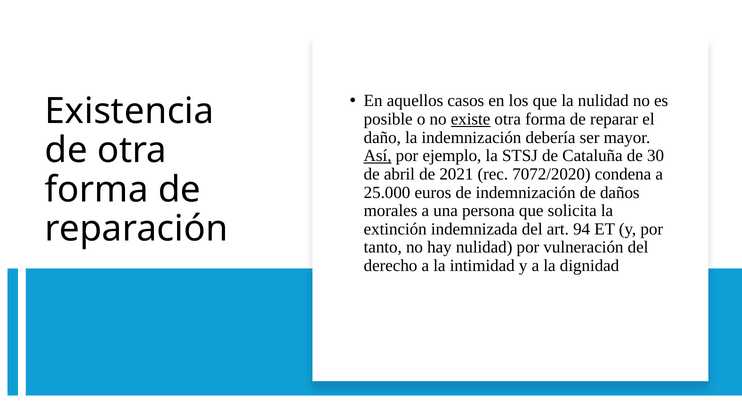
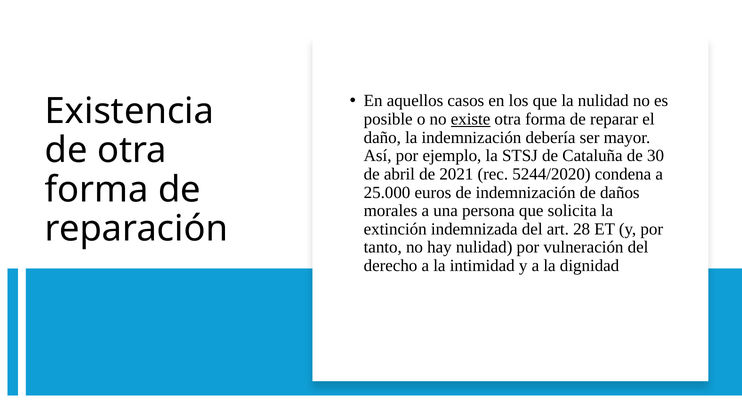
Así underline: present -> none (378, 156)
7072/2020: 7072/2020 -> 5244/2020 (551, 174)
94: 94 -> 28 (582, 229)
